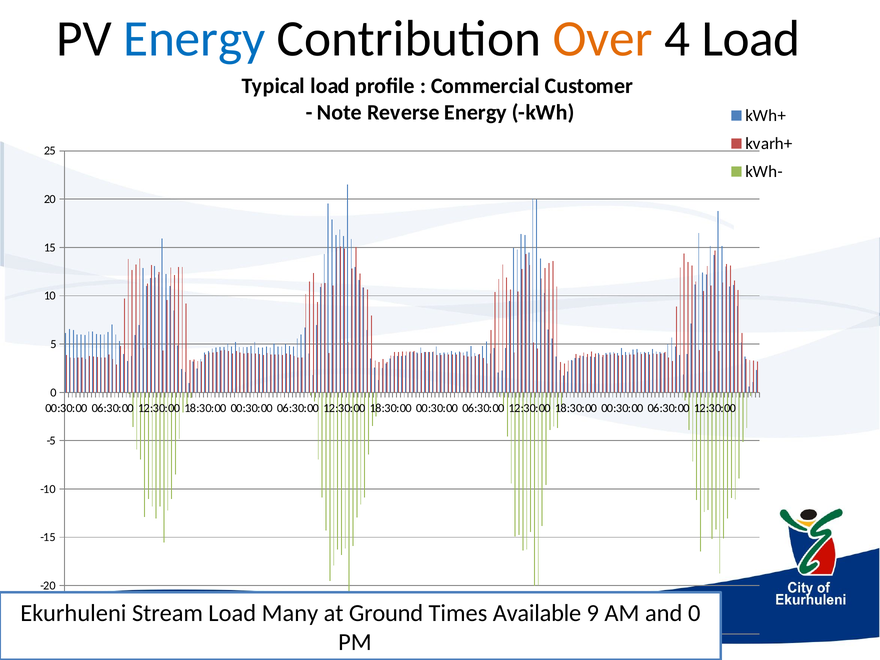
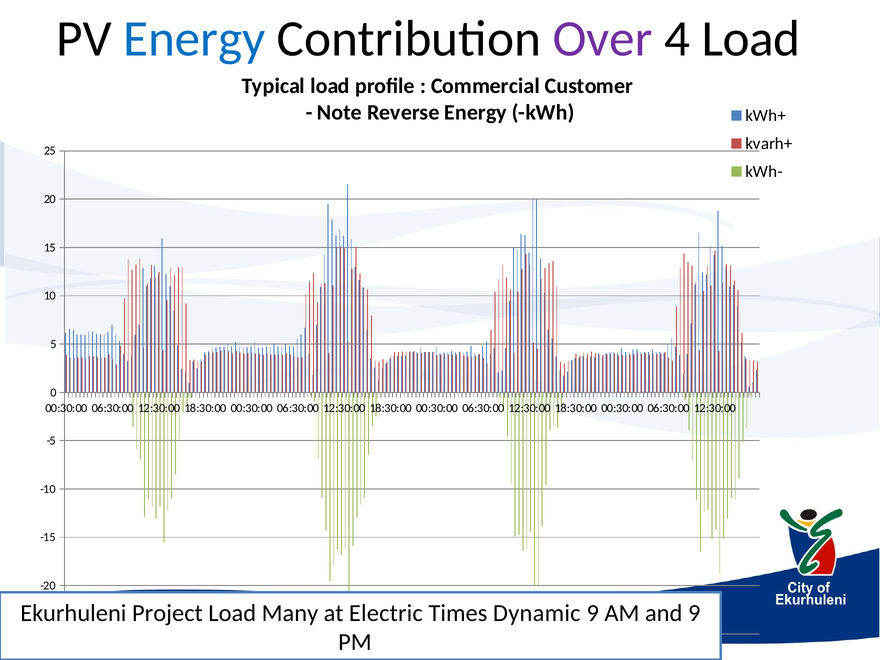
Over colour: orange -> purple (603, 39)
Stream: Stream -> Project (167, 613)
Ground: Ground -> Electric (386, 613)
Available: Available -> Dynamic (537, 613)
and 0: 0 -> 9 (694, 613)
